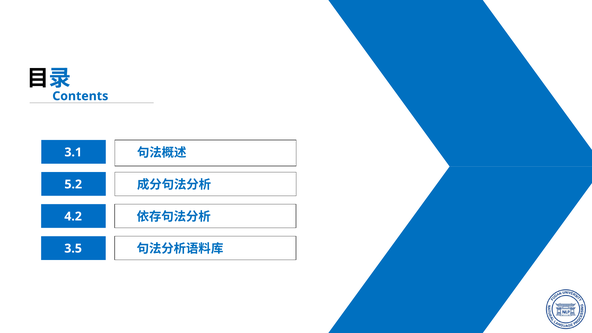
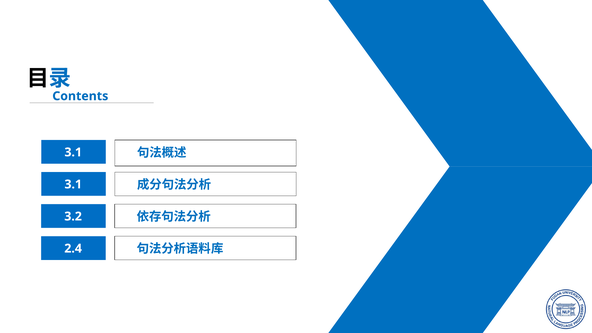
5.2: 5.2 -> 3.1 (73, 184)
4.2: 4.2 -> 3.2 (73, 216)
3.5: 3.5 -> 2.4 (73, 248)
